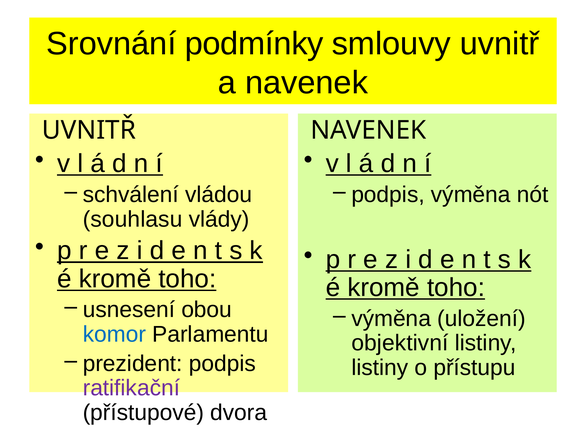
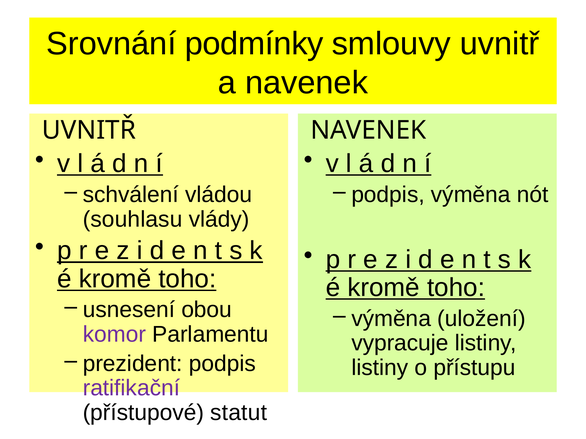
komor colour: blue -> purple (114, 335)
objektivní: objektivní -> vypracuje (400, 343)
dvora: dvora -> statut (239, 413)
